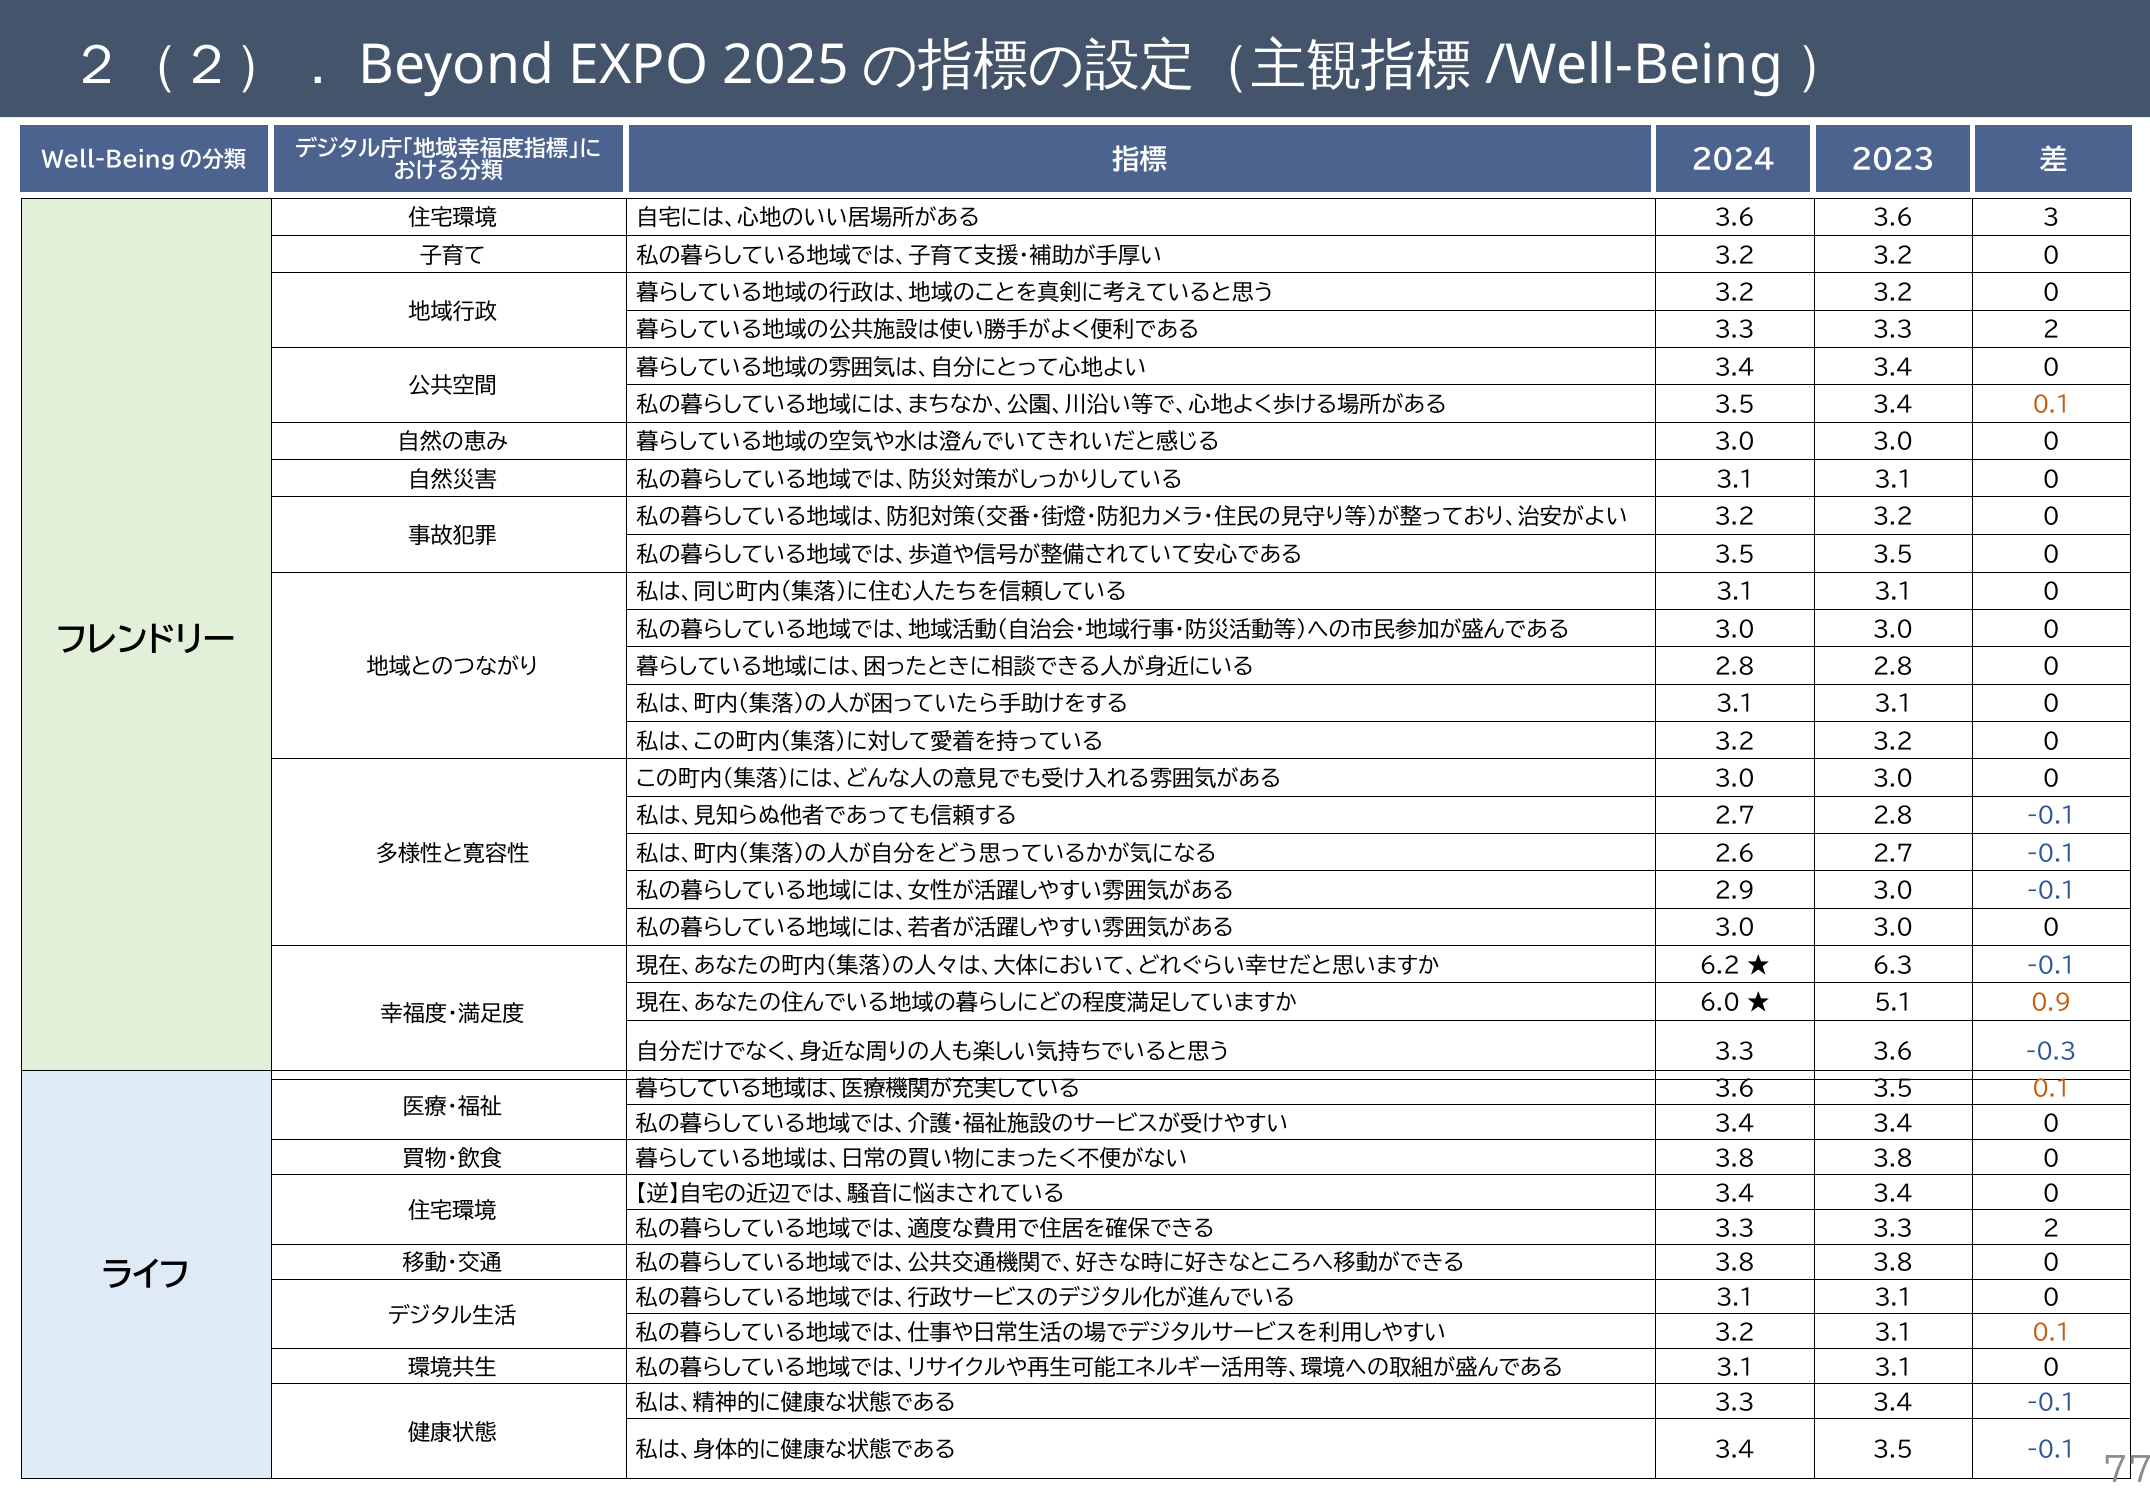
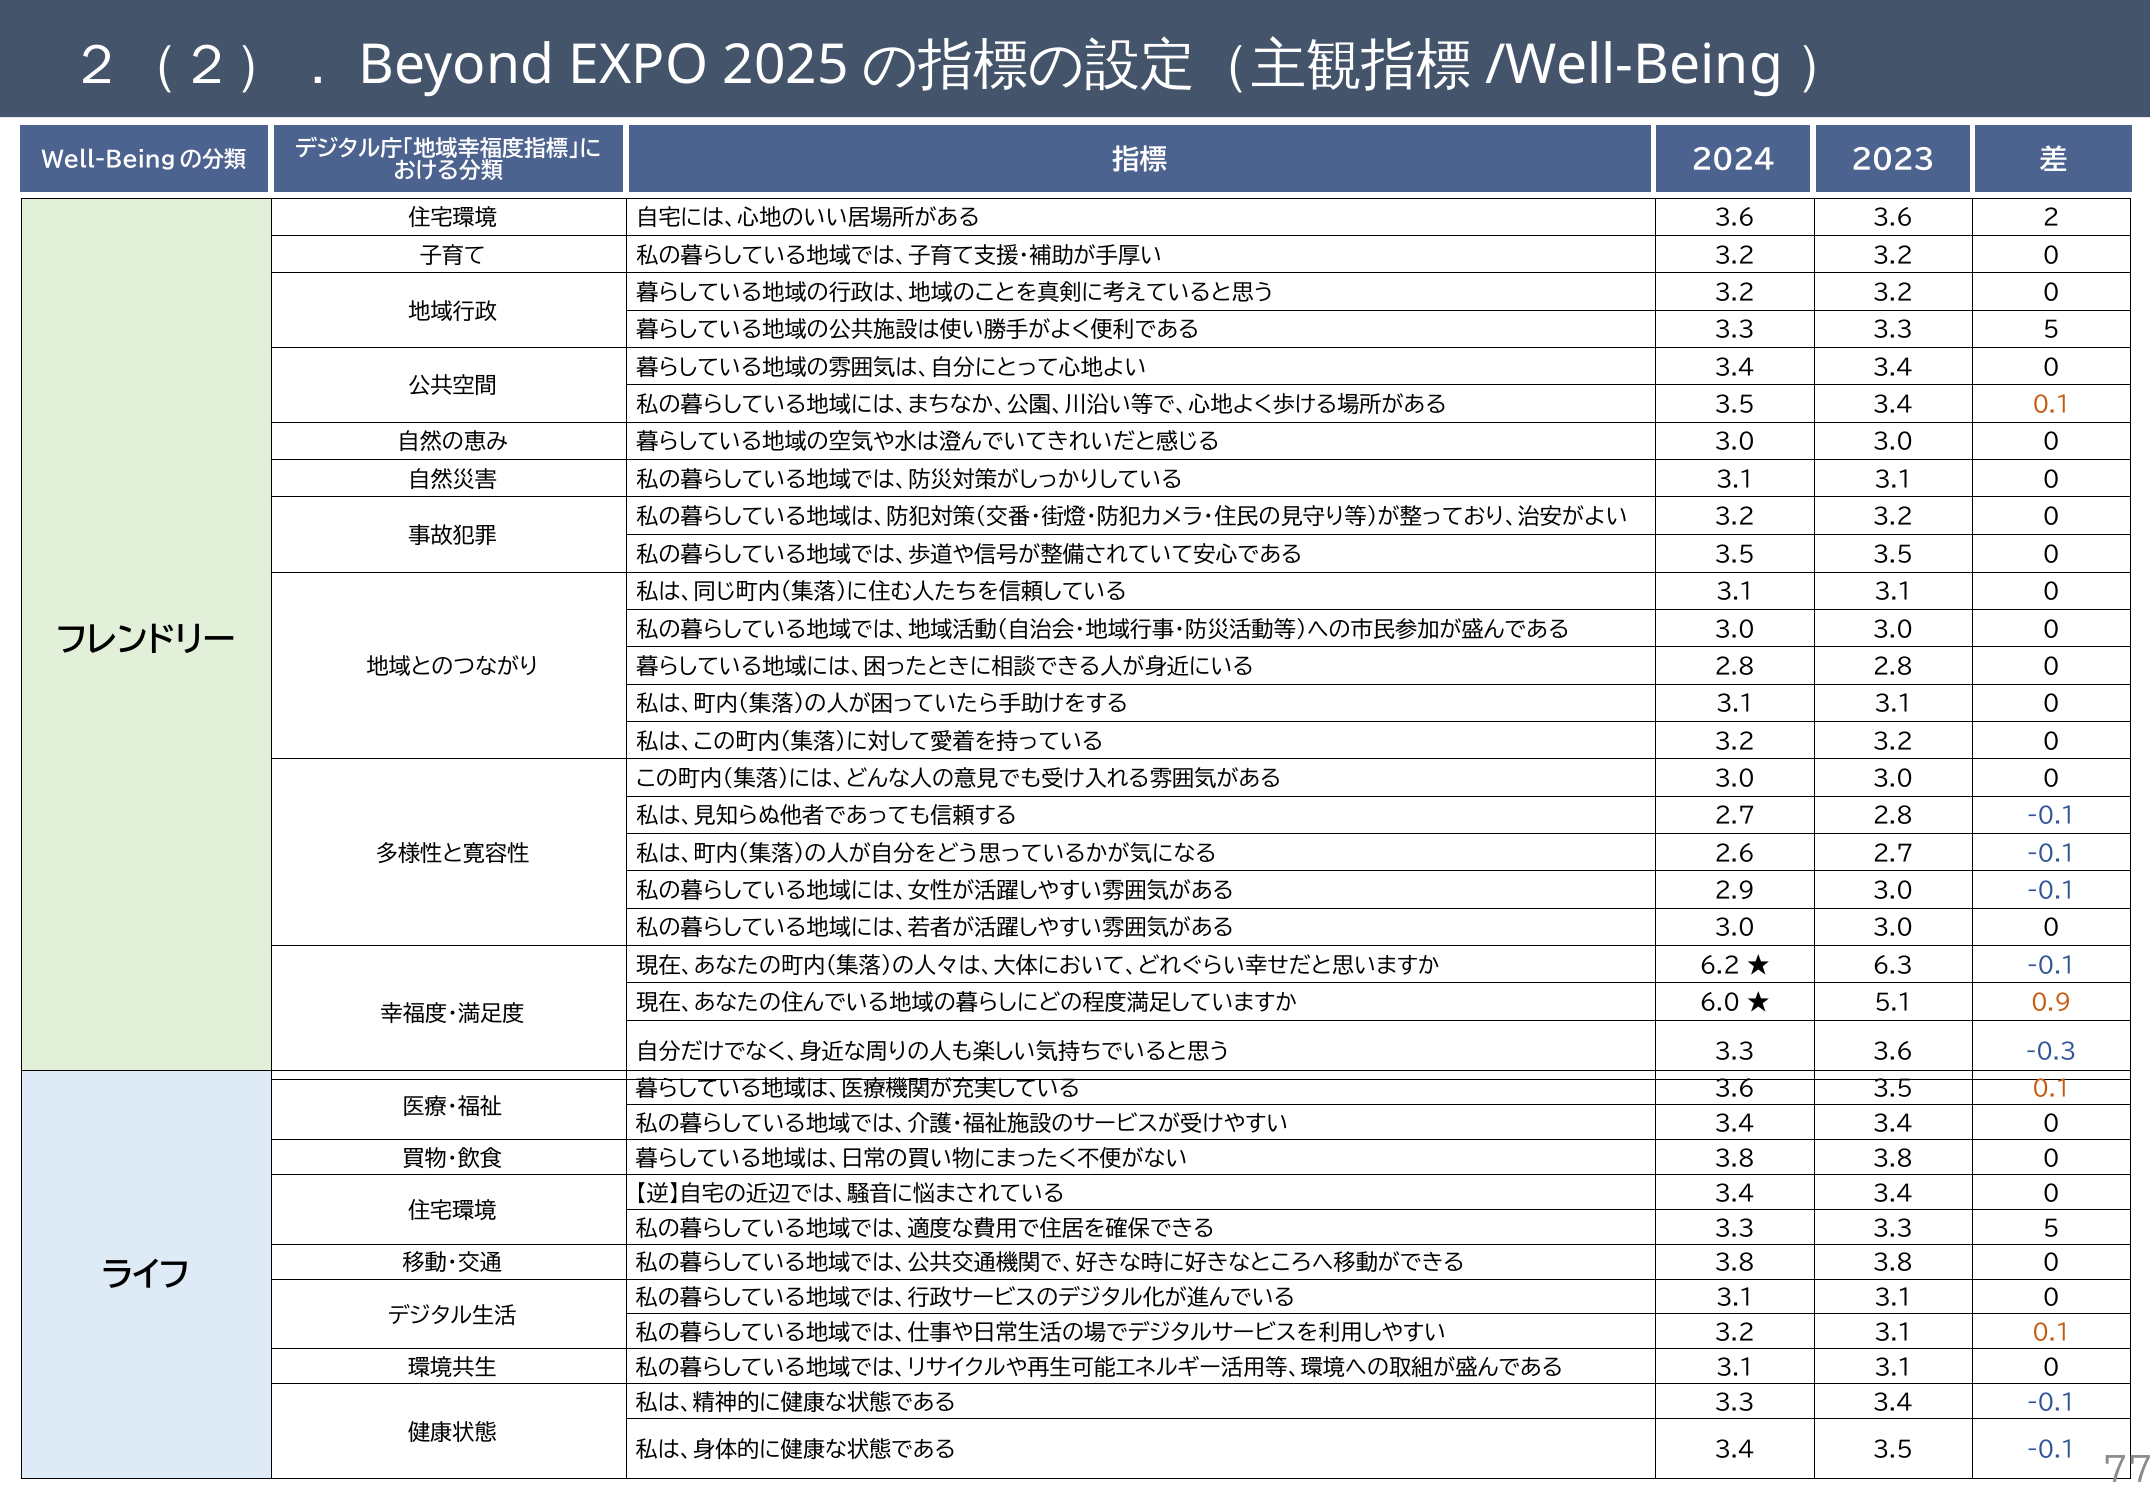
3: 3 -> 2 (2051, 219)
2: 2 -> 5 (2051, 331)
2: 2 -> 5 (2051, 1229)
